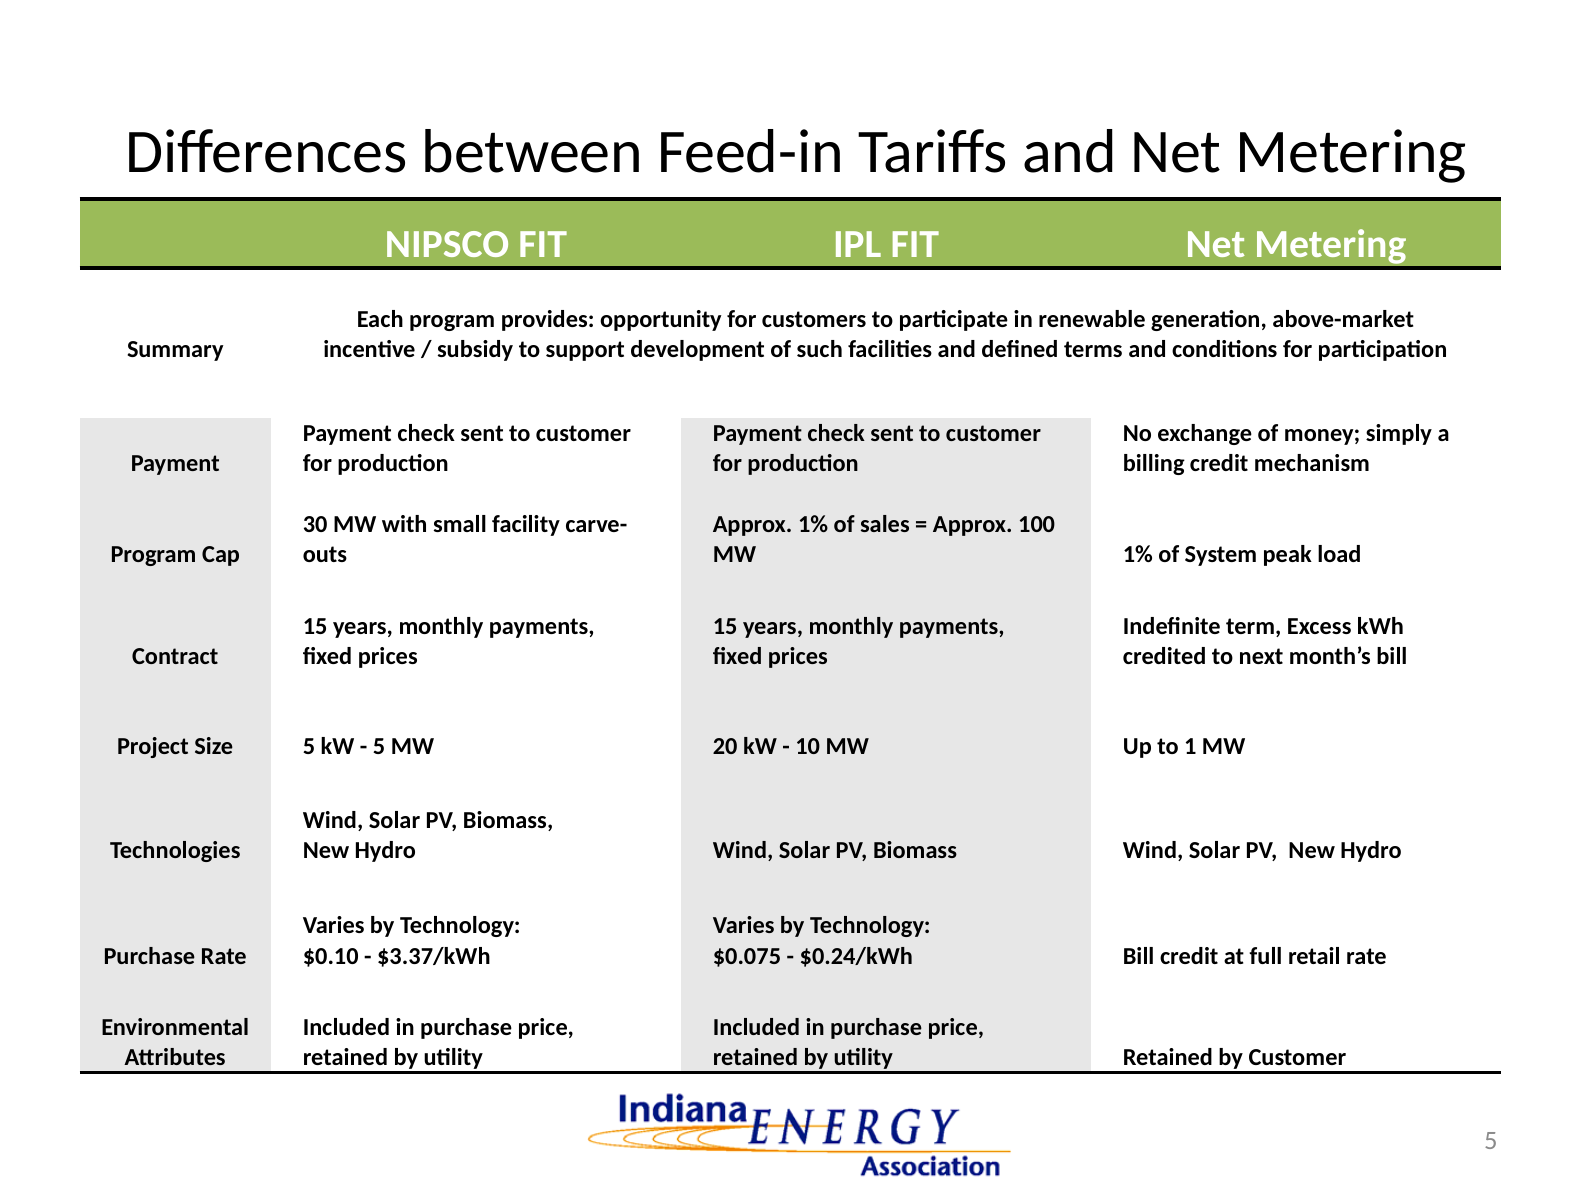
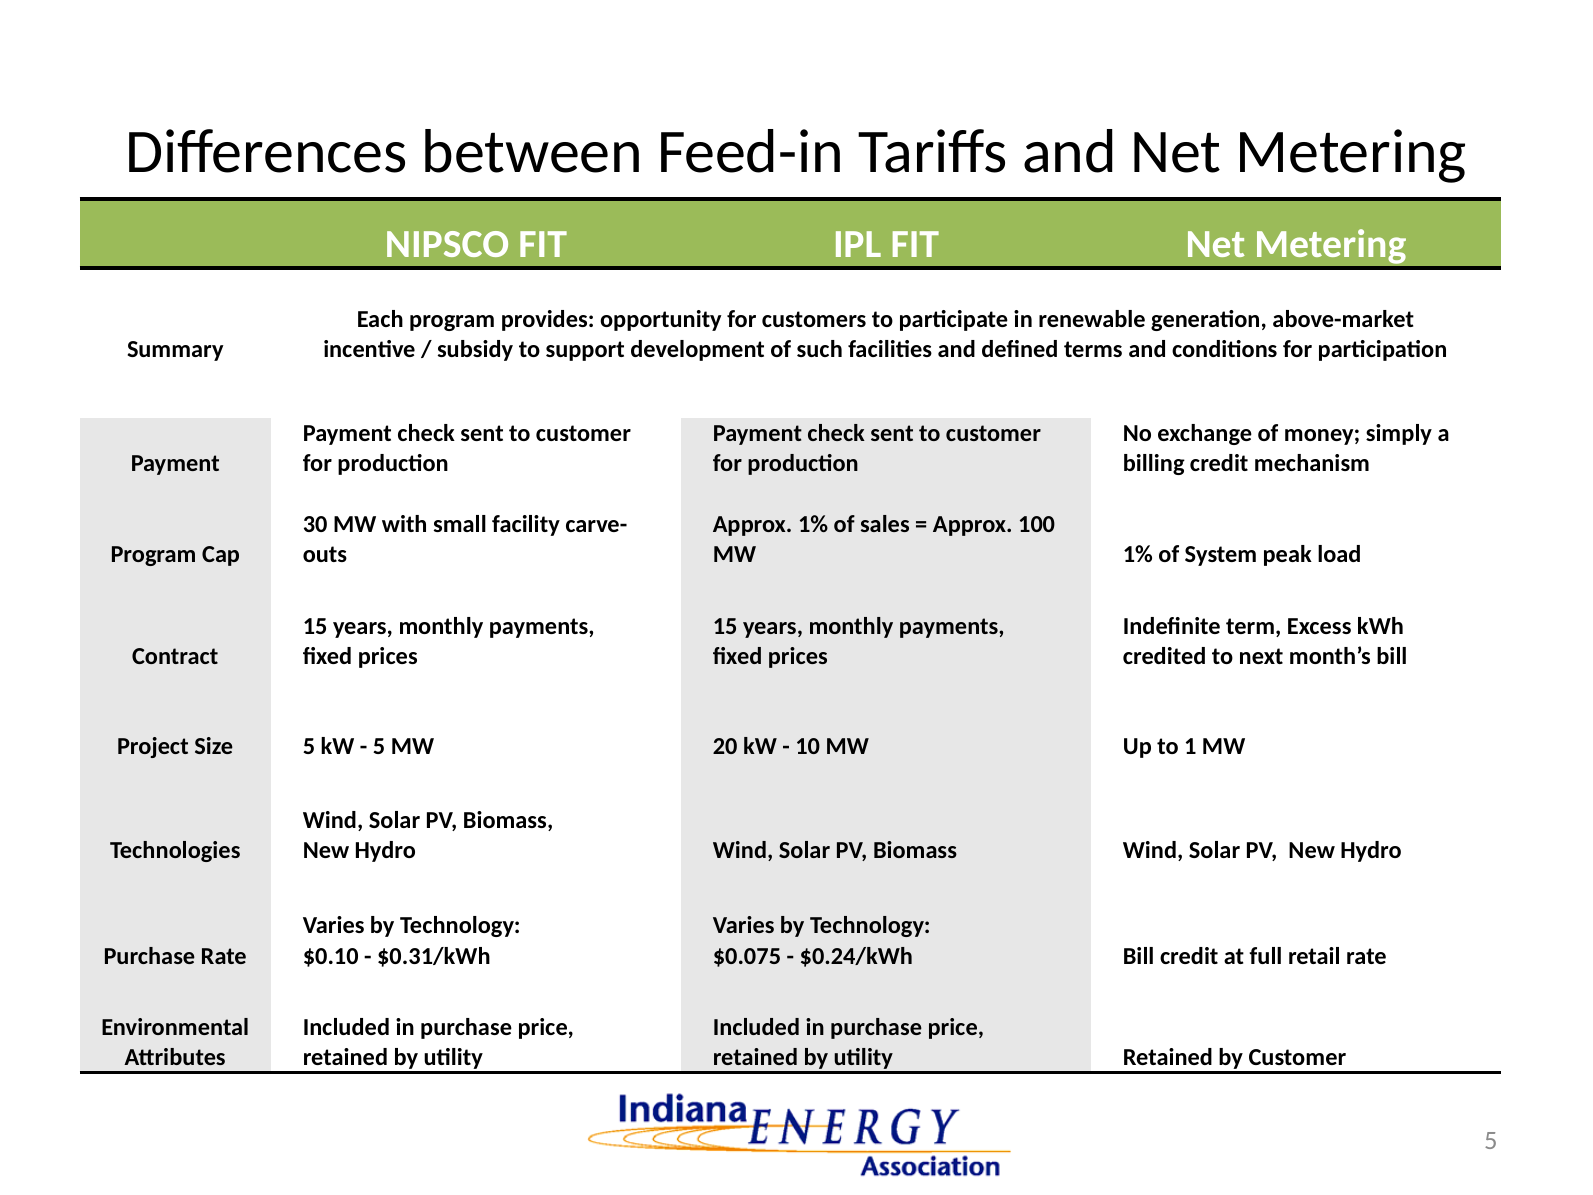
$3.37/kWh: $3.37/kWh -> $0.31/kWh (434, 956)
